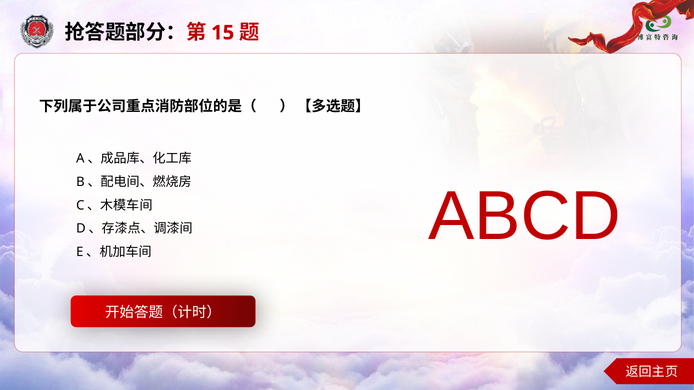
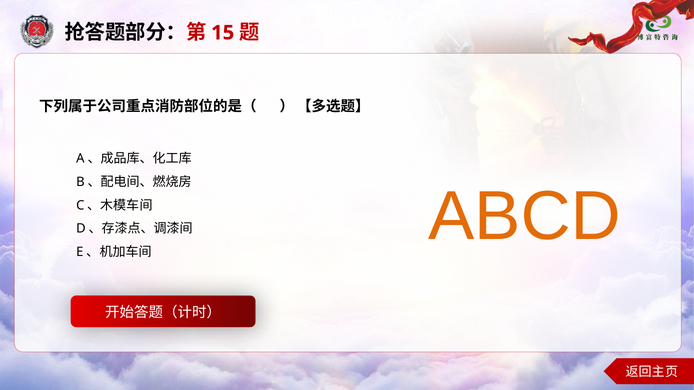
ABCD colour: red -> orange (524, 216)
